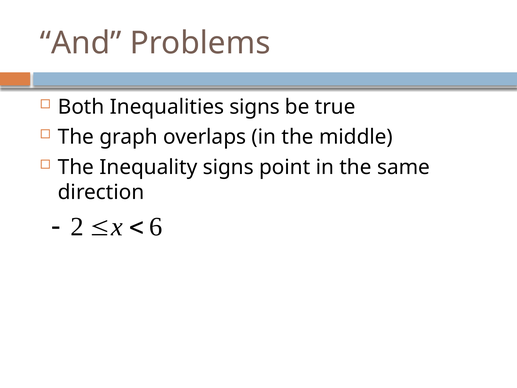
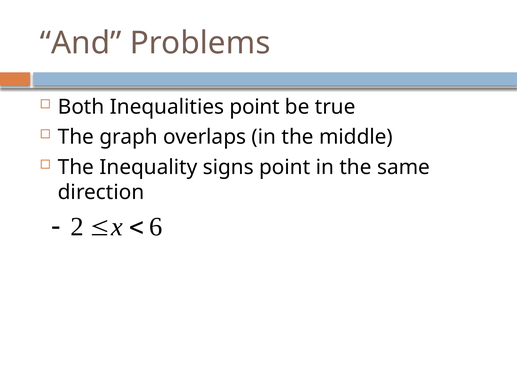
Inequalities signs: signs -> point (255, 107)
